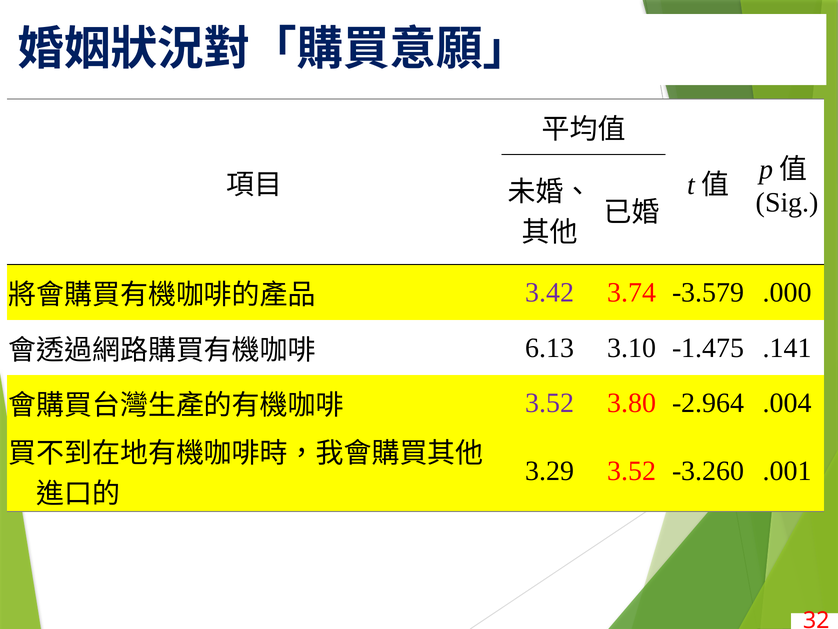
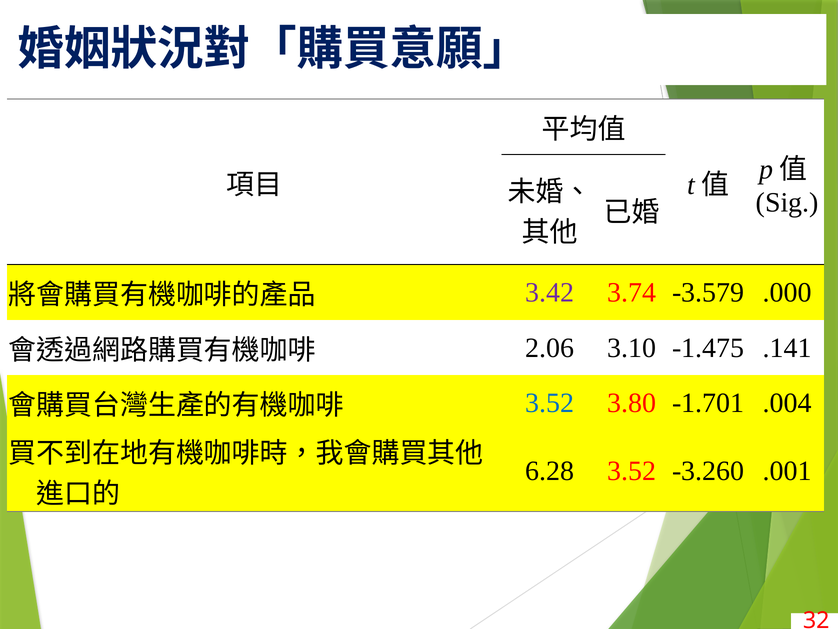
6.13: 6.13 -> 2.06 (550, 348)
3.52 colour: purple -> blue (550, 403)
-2.964: -2.964 -> -1.701 (708, 403)
3.29: 3.29 -> 6.28 (550, 471)
